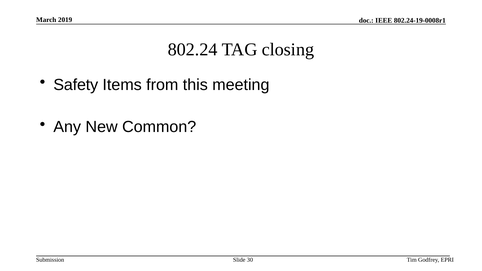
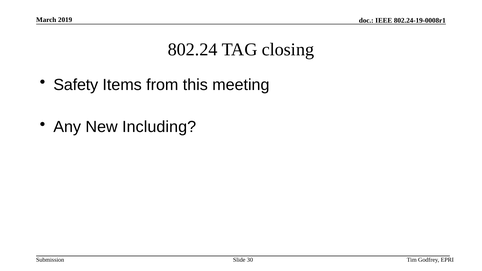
Common: Common -> Including (159, 127)
